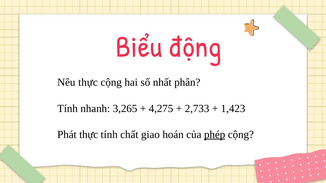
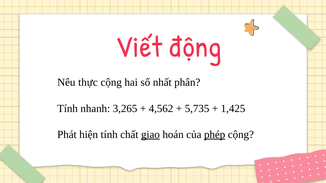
Biểu: Biểu -> Viết (139, 47)
4,275: 4,275 -> 4,562 (161, 109)
2,733: 2,733 -> 5,735 (197, 109)
1,423: 1,423 -> 1,425 (233, 109)
Phát thực: thực -> hiện (89, 135)
giao underline: none -> present (150, 135)
